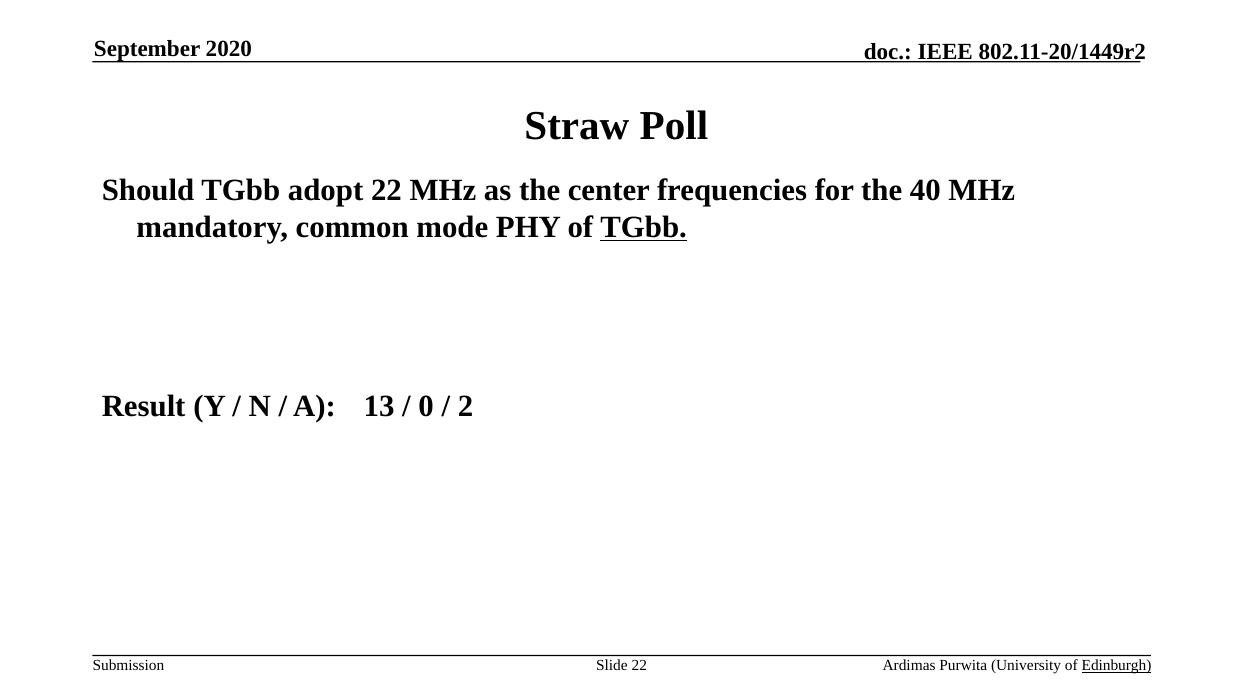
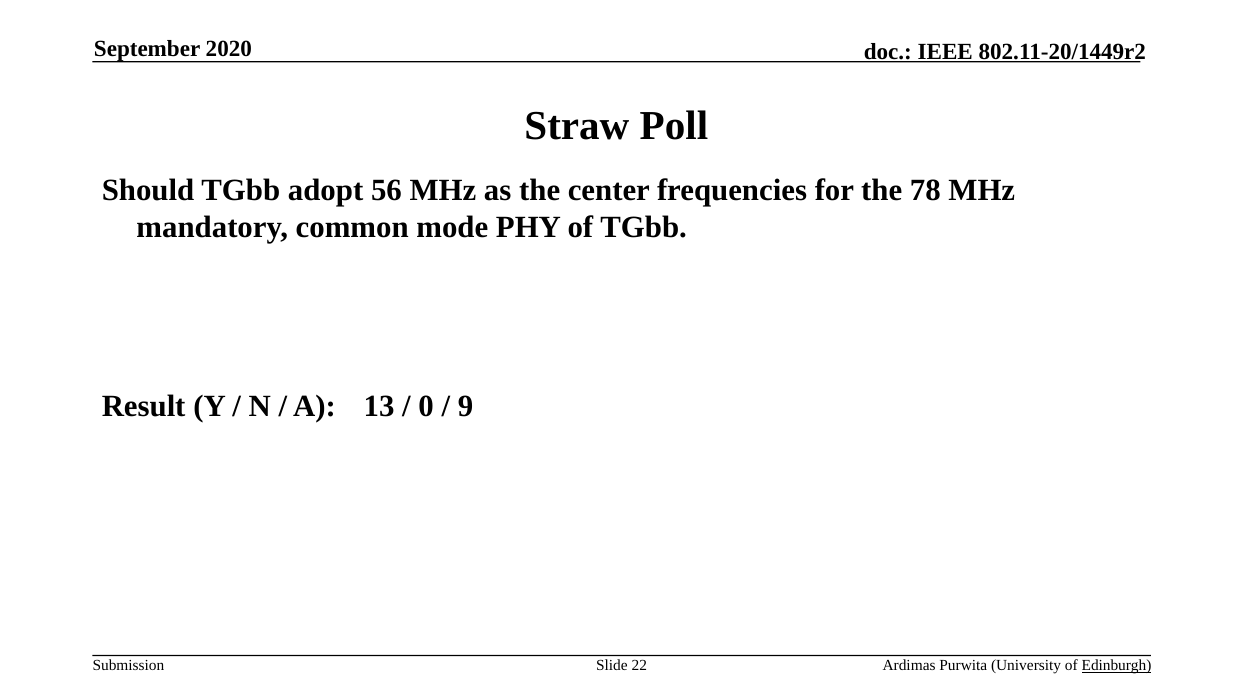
adopt 22: 22 -> 56 (386, 190)
40: 40 -> 78 (925, 190)
TGbb underline: present -> none (644, 227)
2: 2 -> 9 (466, 406)
